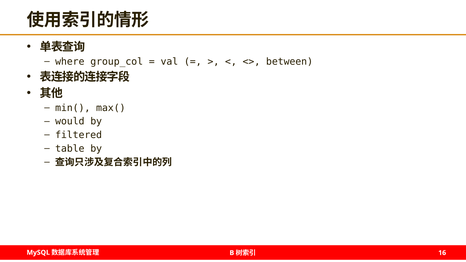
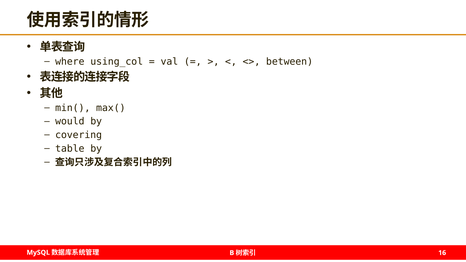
group_col: group_col -> using_col (117, 62)
filtered: filtered -> covering (79, 135)
